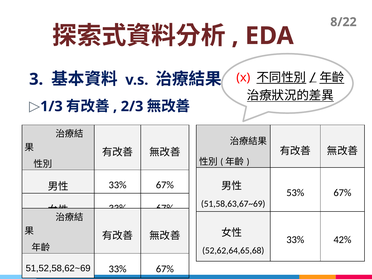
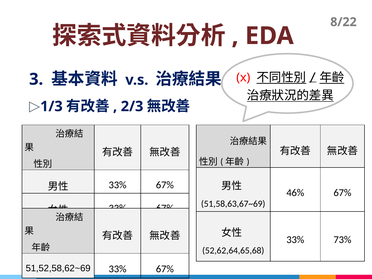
53%: 53% -> 46% (295, 193)
42%: 42% -> 73% (342, 240)
